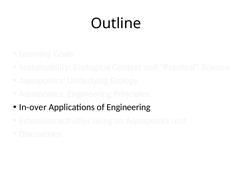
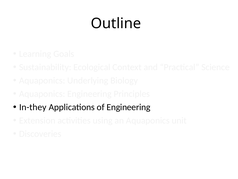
In-over: In-over -> In-they (33, 107)
